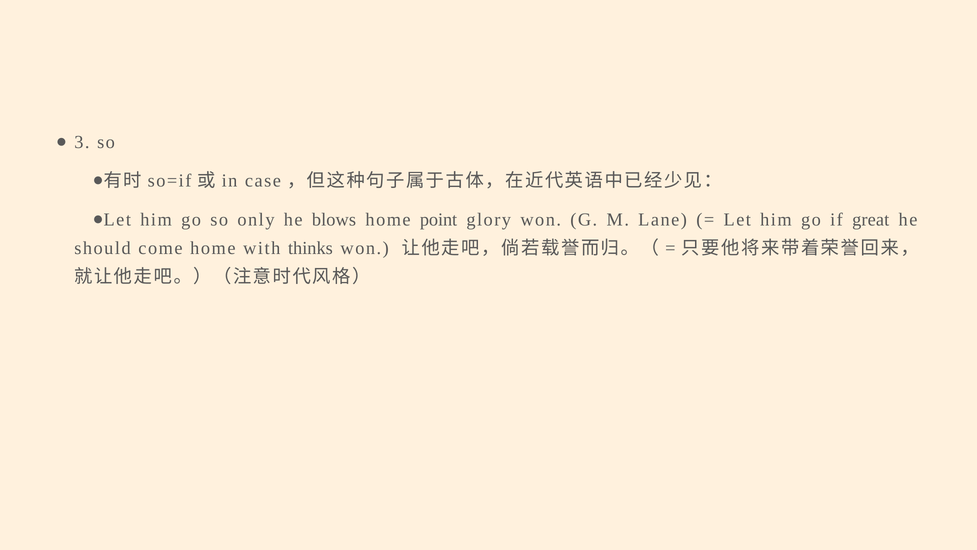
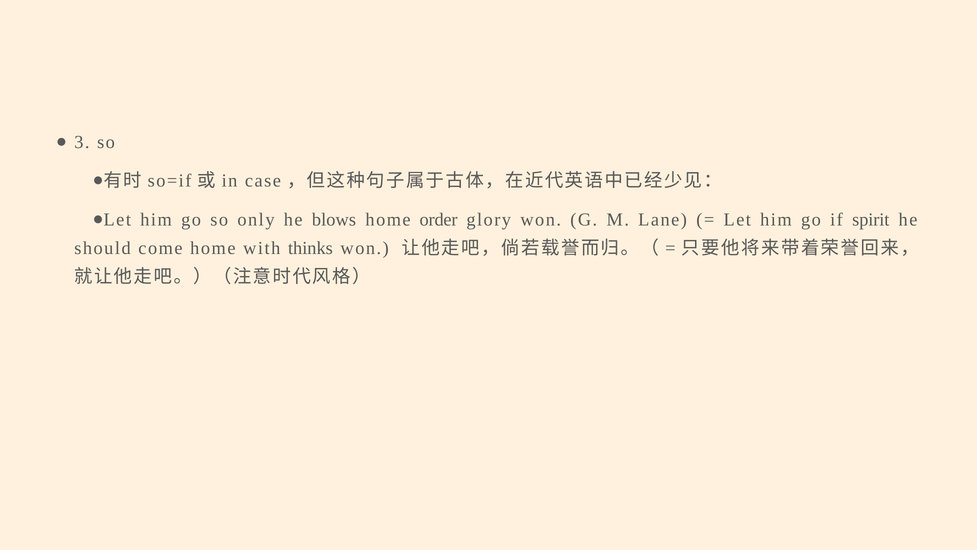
point: point -> order (439, 220)
great: great -> spirit (871, 220)
